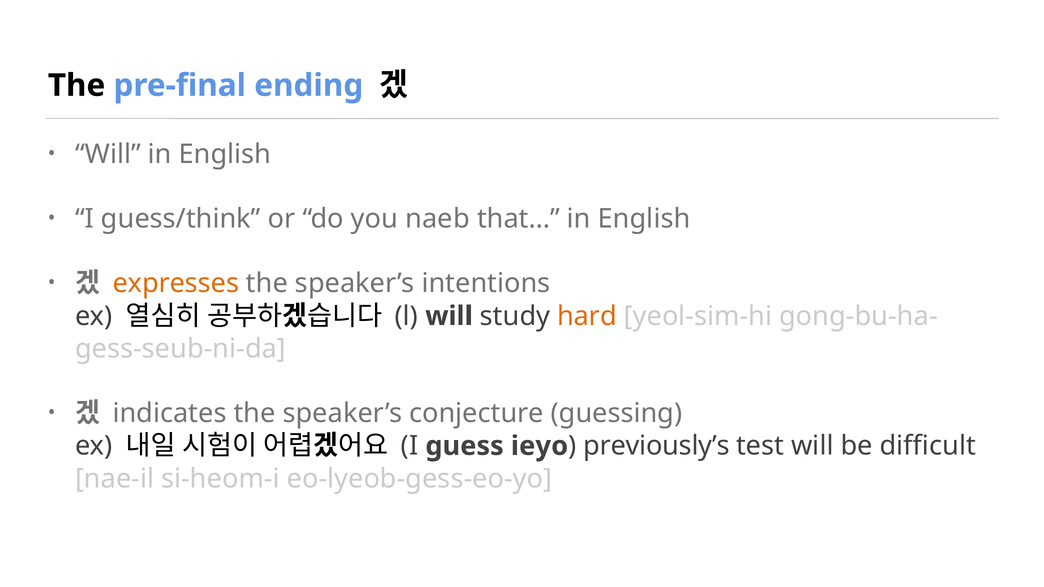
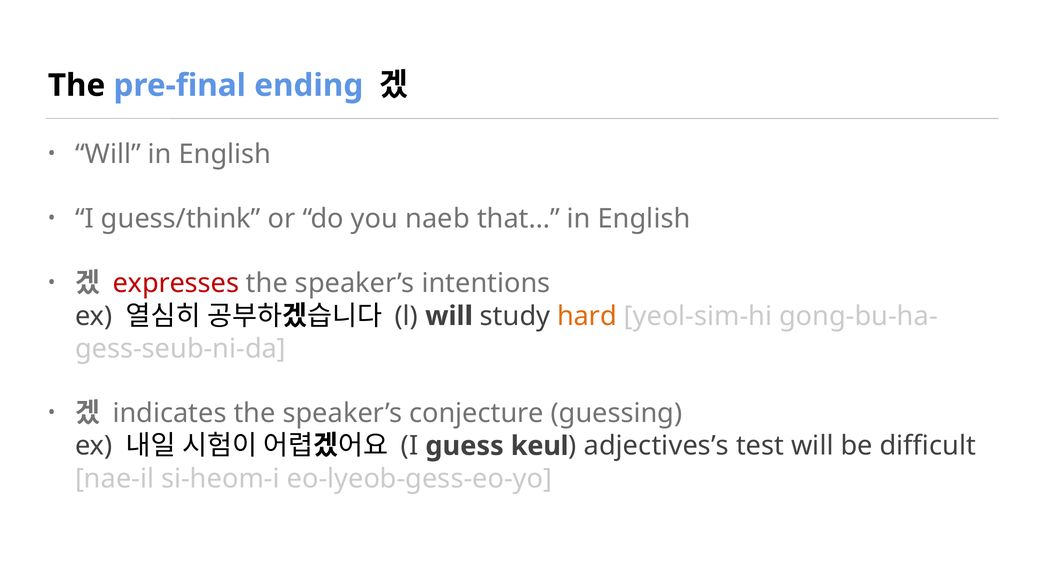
expresses colour: orange -> red (176, 284)
ieyo: ieyo -> keul (540, 446)
previously’s: previously’s -> adjectives’s (656, 446)
